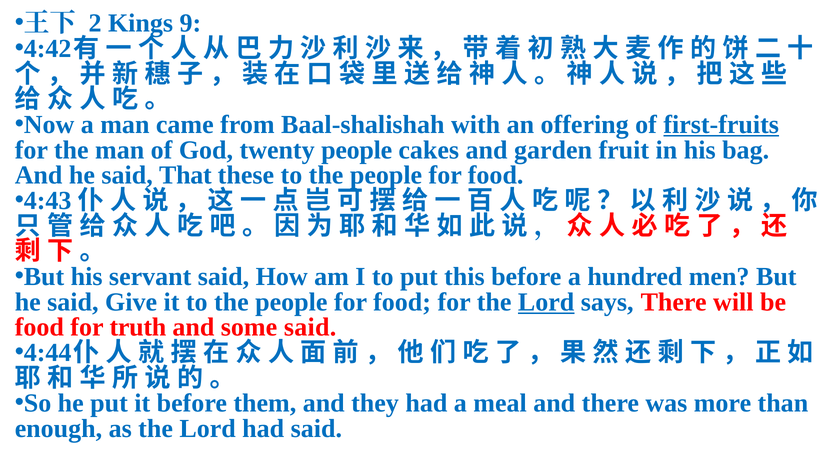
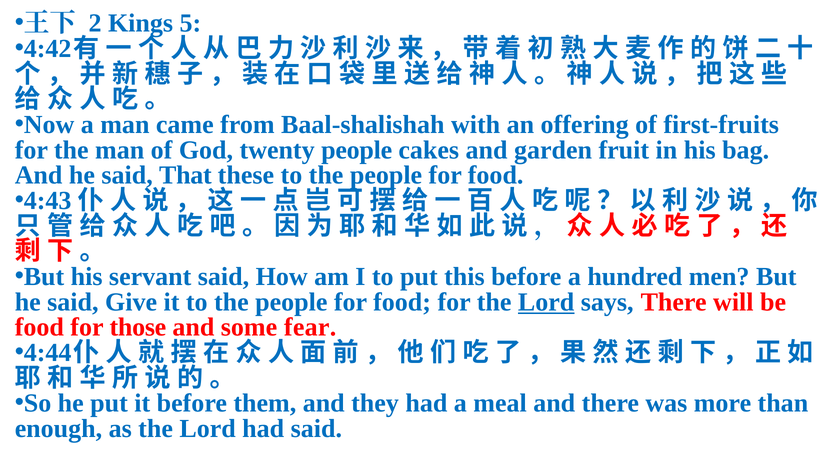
9: 9 -> 5 (190, 23)
first-fruits underline: present -> none (721, 125)
truth: truth -> those (138, 327)
some said: said -> fear (310, 327)
